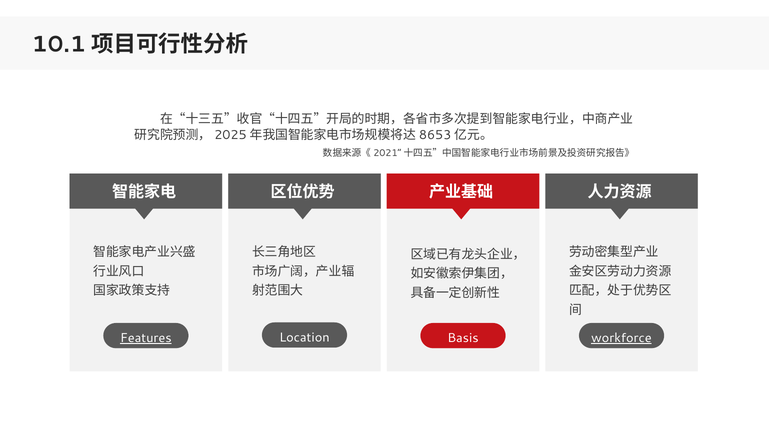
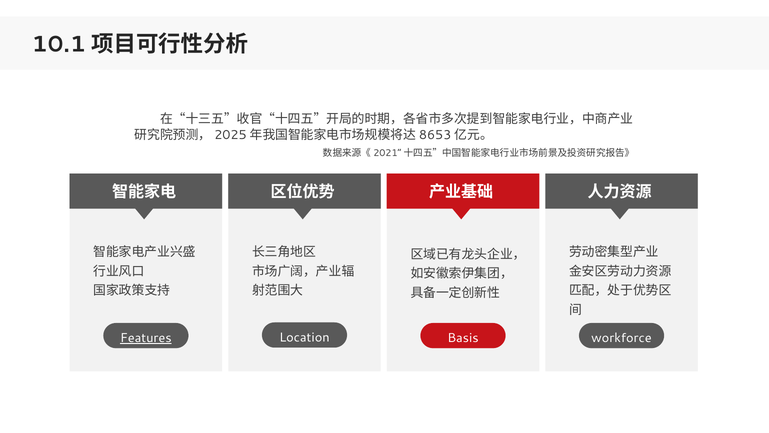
workforce underline: present -> none (621, 338)
